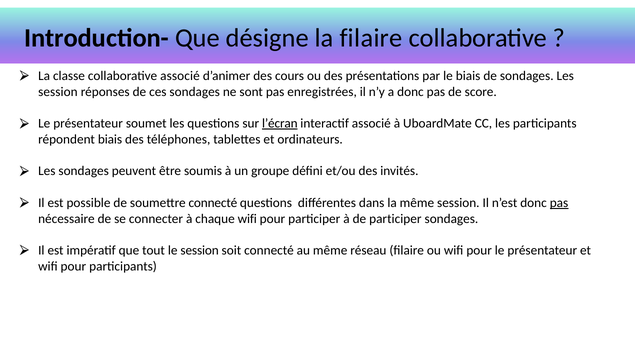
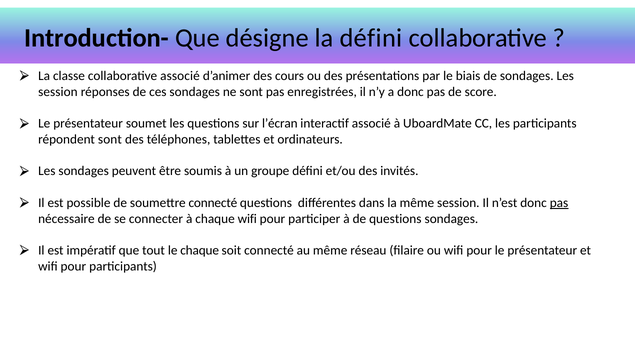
la filaire: filaire -> défini (371, 38)
l’écran underline: present -> none (280, 123)
répondent biais: biais -> sont (110, 139)
de participer: participer -> questions (395, 219)
le session: session -> chaque (200, 251)
